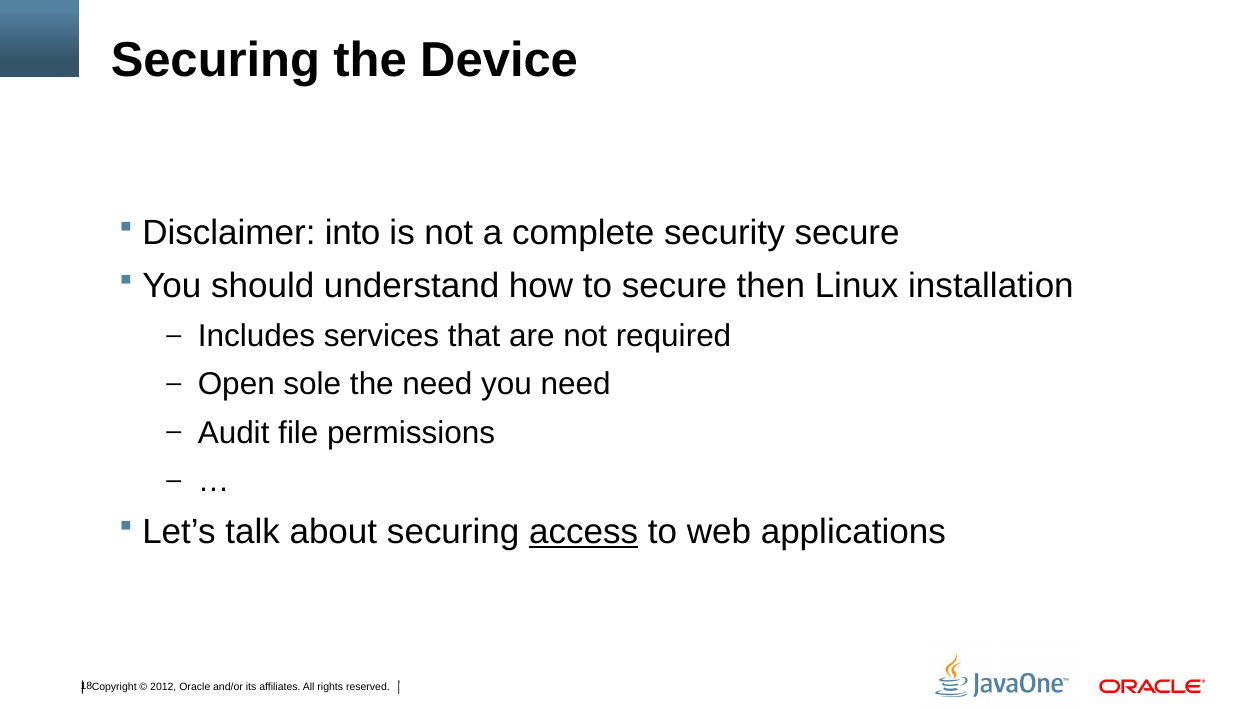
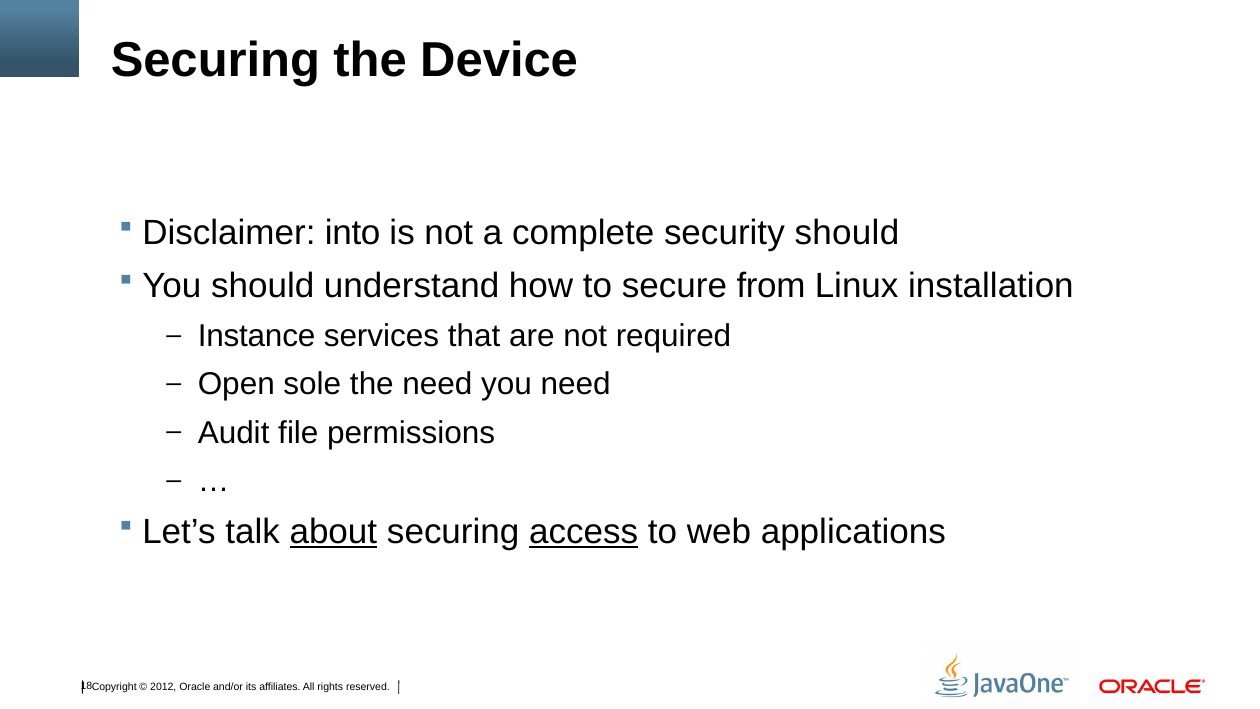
security secure: secure -> should (847, 233)
then: then -> from (771, 286)
Includes: Includes -> Instance (257, 336)
about underline: none -> present (333, 532)
